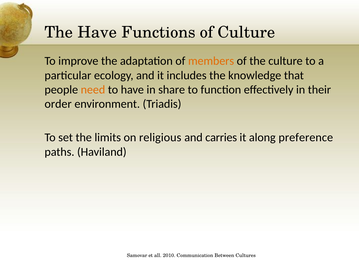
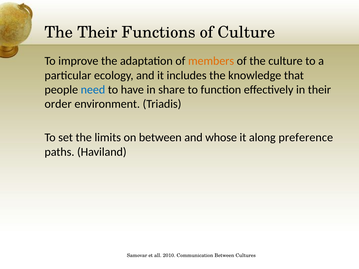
The Have: Have -> Their (97, 32)
need colour: orange -> blue (93, 90)
on religious: religious -> between (160, 138)
carries: carries -> whose (221, 138)
